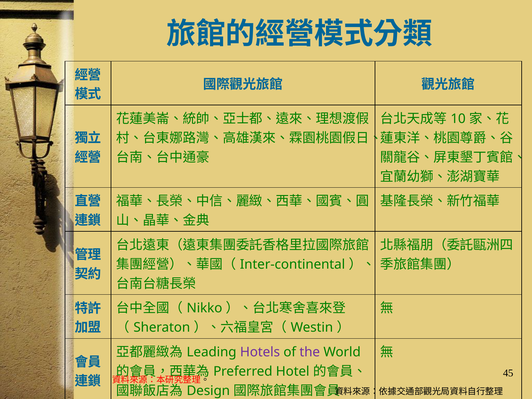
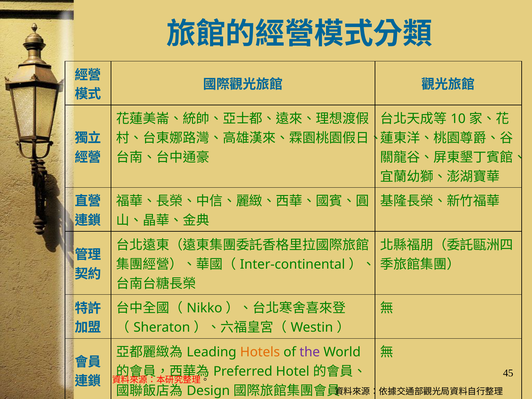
Hotels colour: purple -> orange (260, 352)
